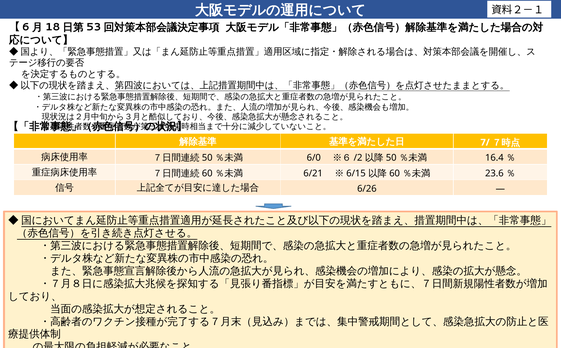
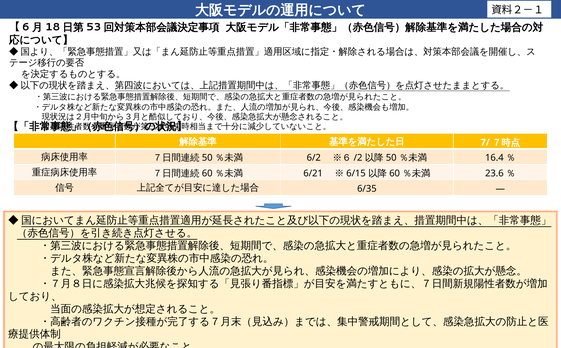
6/0: 6/0 -> 6/2 (314, 158)
6/26: 6/26 -> 6/35 (367, 189)
